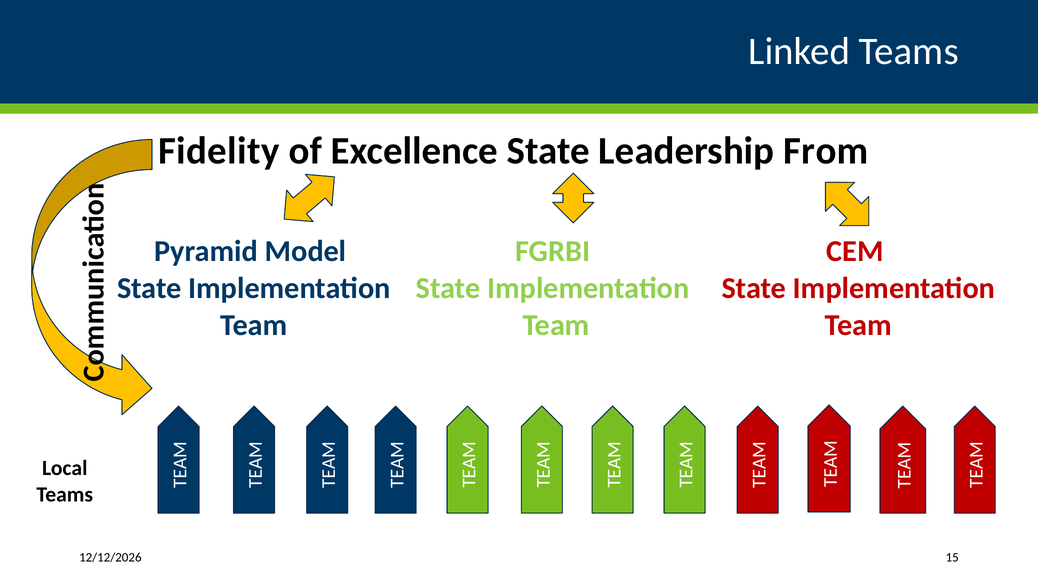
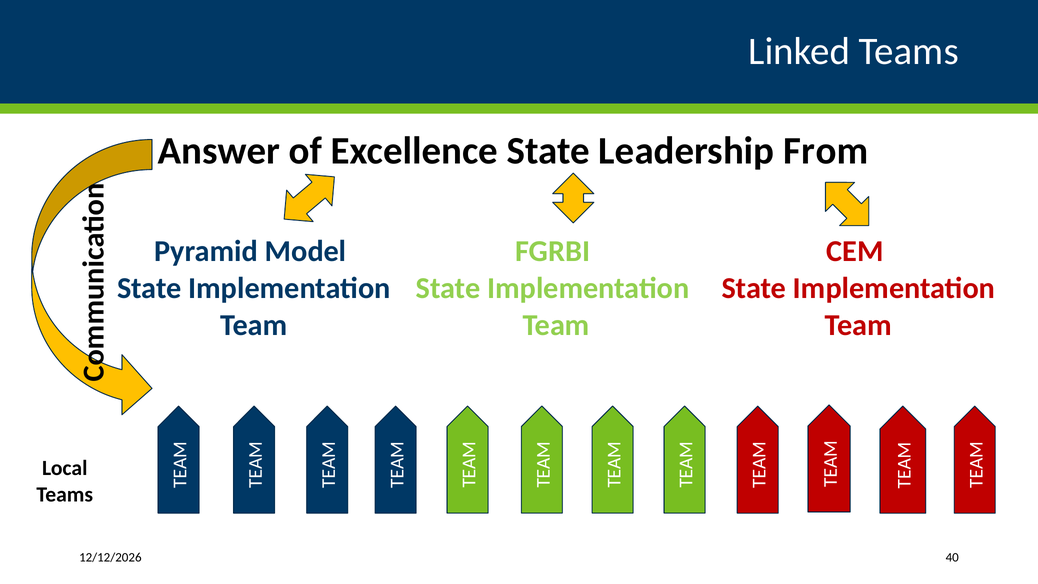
Fidelity: Fidelity -> Answer (219, 151)
15: 15 -> 40 (952, 557)
